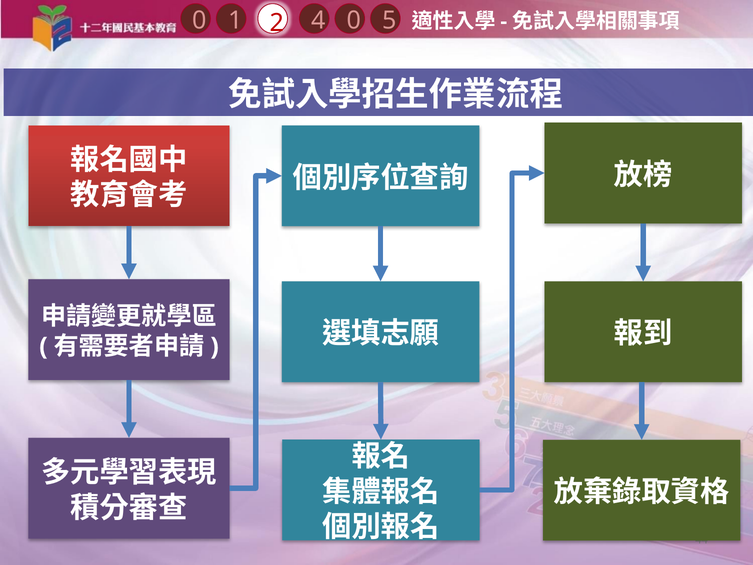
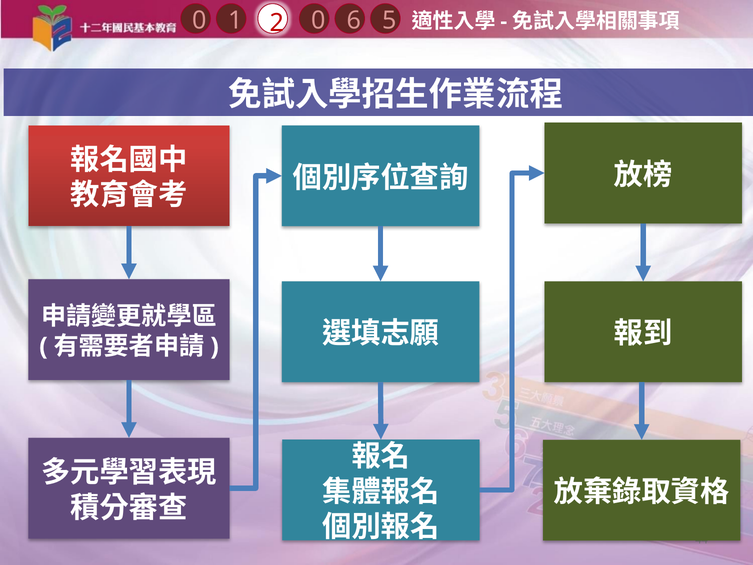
1 0: 0 -> 6 (354, 20)
2 4: 4 -> 0 (318, 20)
